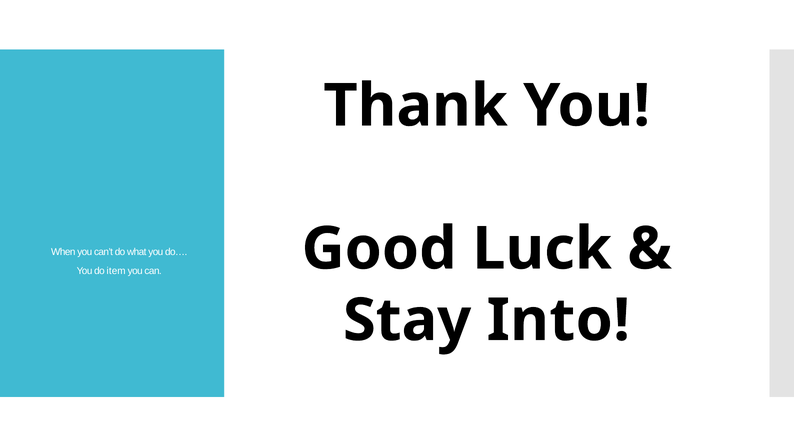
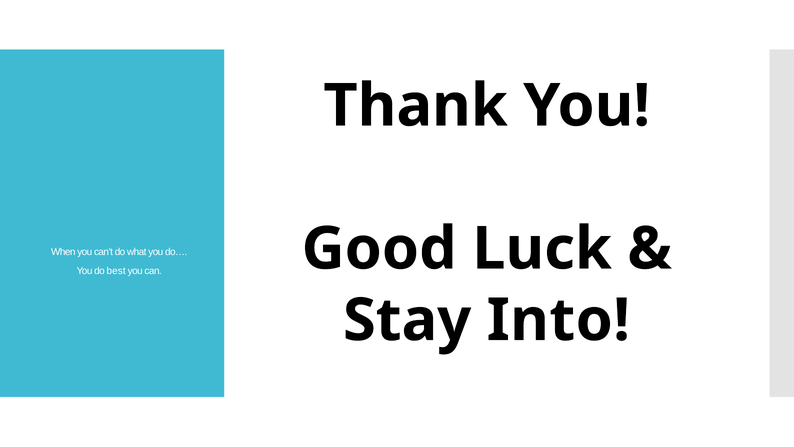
item: item -> best (116, 271)
